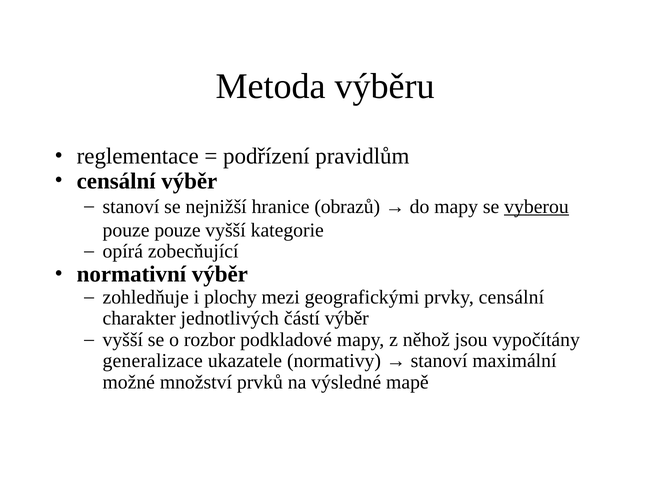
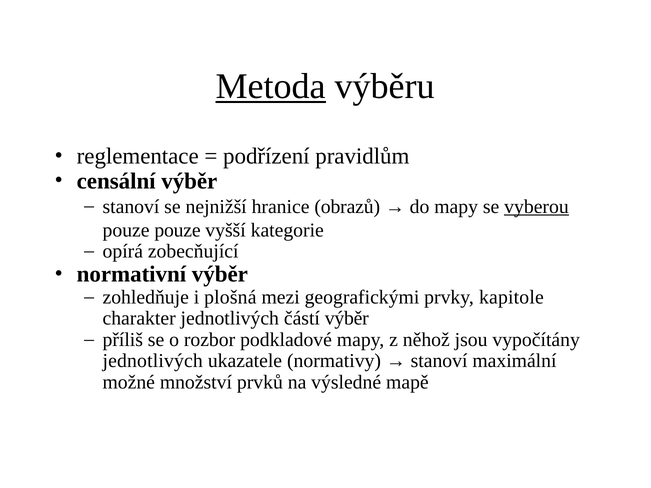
Metoda underline: none -> present (271, 87)
plochy: plochy -> plošná (230, 297)
prvky censální: censální -> kapitole (511, 297)
vyšší: vyšší -> příliš (123, 340)
generalizace: generalizace -> jednotlivých (153, 361)
